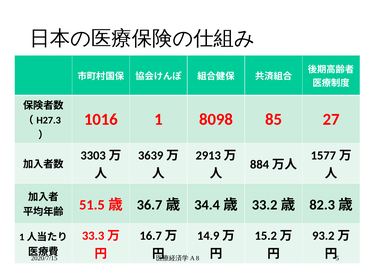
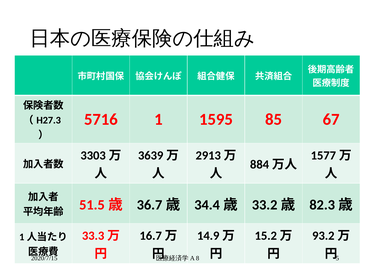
1016: 1016 -> 5716 (101, 120)
8098: 8098 -> 1595 (216, 120)
27: 27 -> 67 (331, 120)
